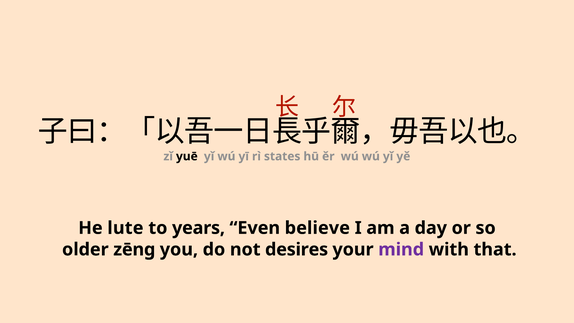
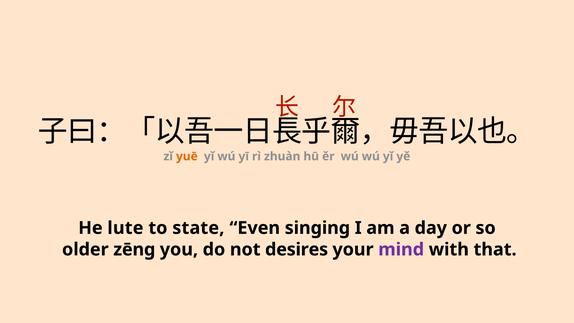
yuē colour: black -> orange (187, 156)
states: states -> zhuàn (282, 156)
years: years -> state (198, 228)
believe: believe -> singing (317, 228)
